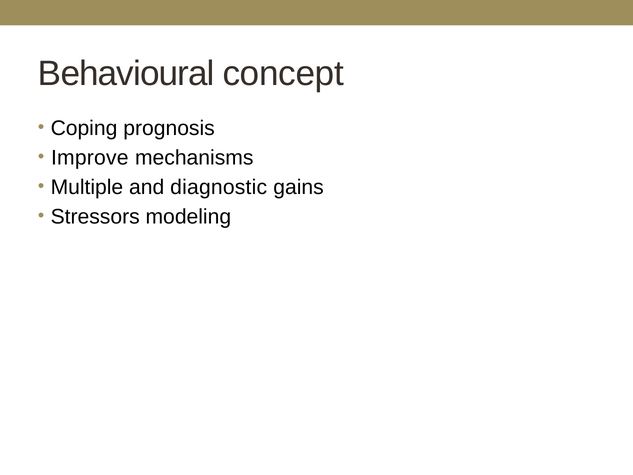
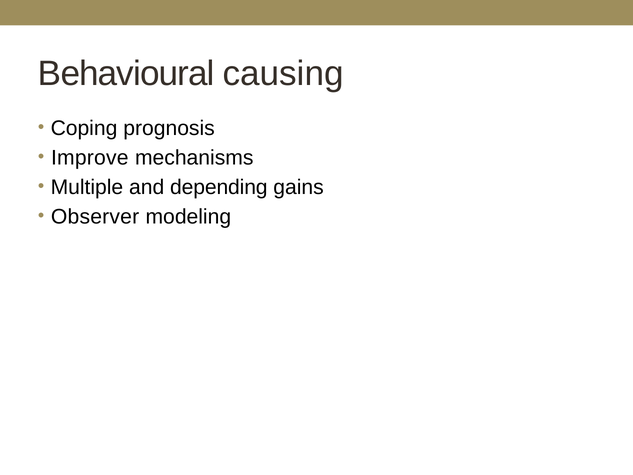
concept: concept -> causing (283, 74)
diagnostic: diagnostic -> depending (219, 187)
Stressors: Stressors -> Observer (95, 217)
